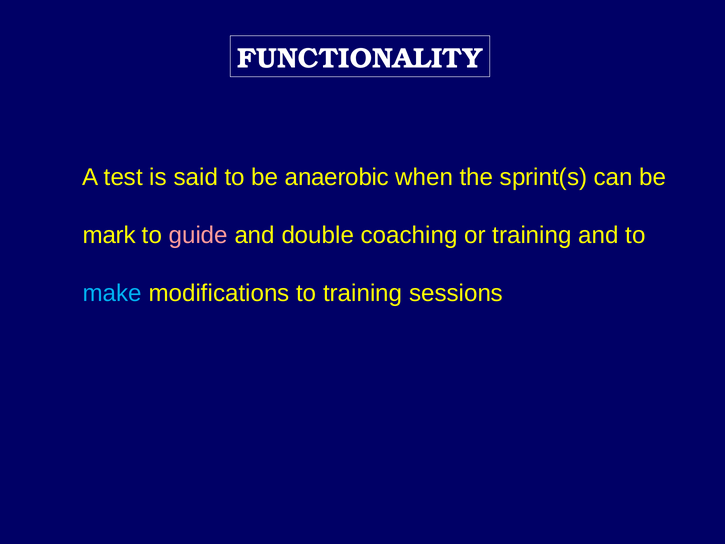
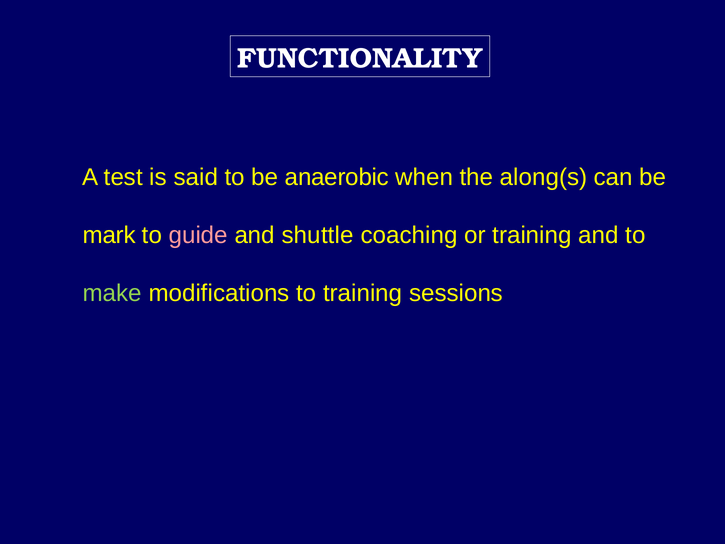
sprint(s: sprint(s -> along(s (544, 177)
double: double -> shuttle (318, 235)
make colour: light blue -> light green (112, 293)
